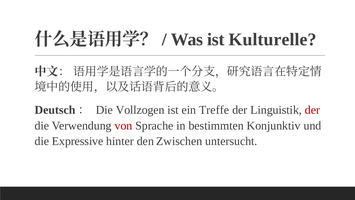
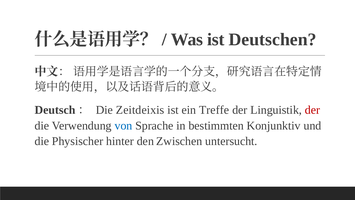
Kulturelle: Kulturelle -> Deutschen (273, 40)
Vollzogen: Vollzogen -> Zeitdeixis (140, 110)
von colour: red -> blue (123, 125)
Expressive: Expressive -> Physischer (78, 141)
